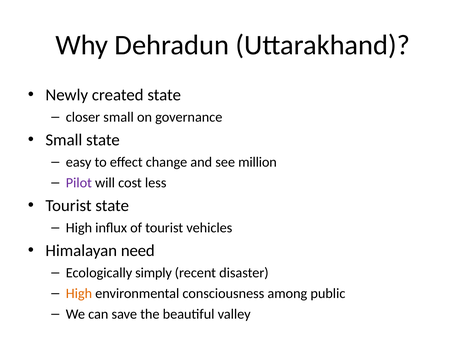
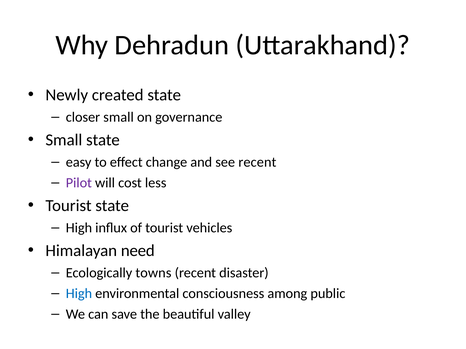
see million: million -> recent (257, 162)
simply: simply -> towns (153, 273)
High colour: orange -> blue (79, 294)
